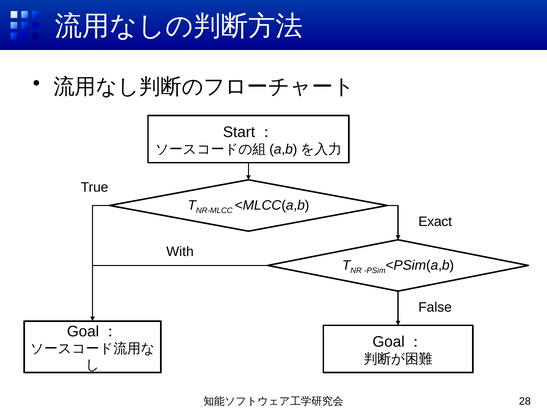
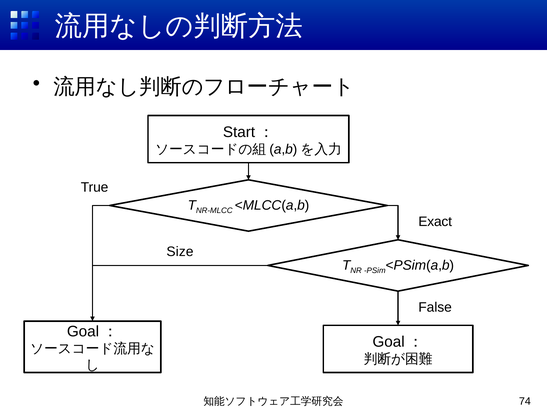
With: With -> Size (180, 251)
28: 28 -> 74 (525, 400)
